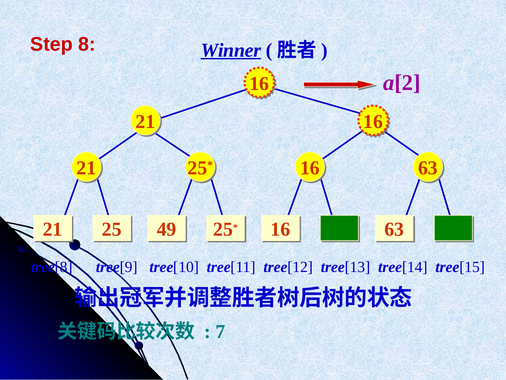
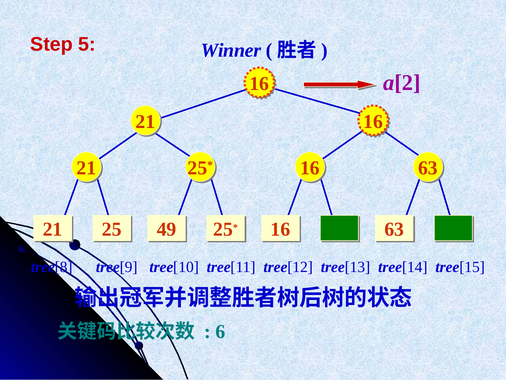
8: 8 -> 5 (87, 44)
Winner underline: present -> none (231, 50)
7: 7 -> 6 (220, 331)
